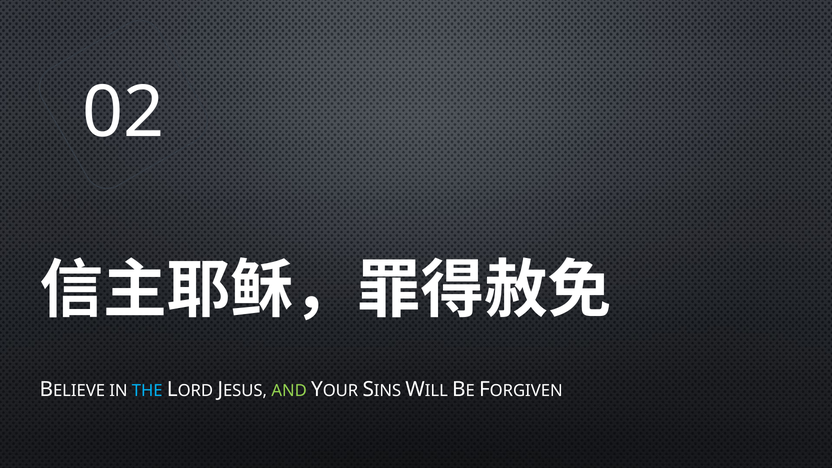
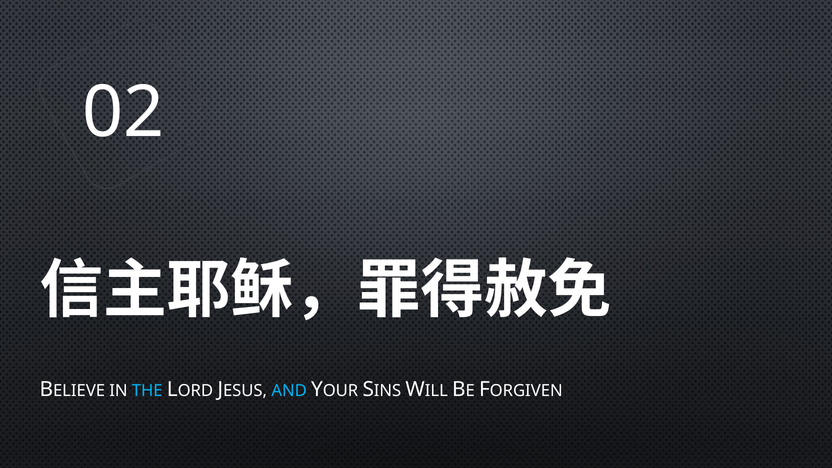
AND colour: light green -> light blue (289, 391)
